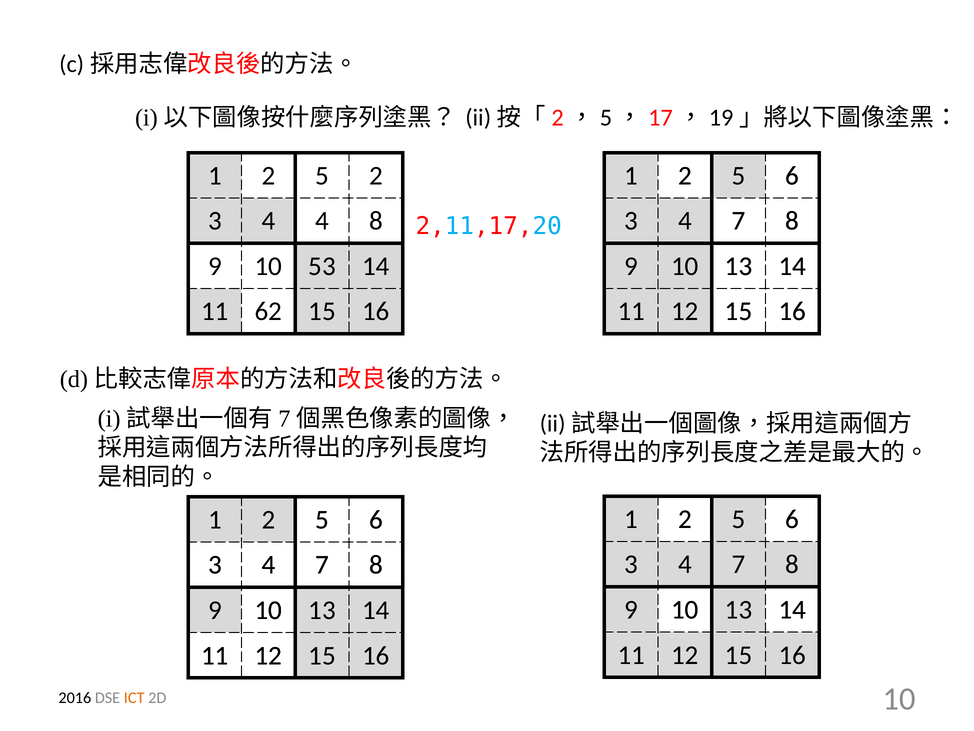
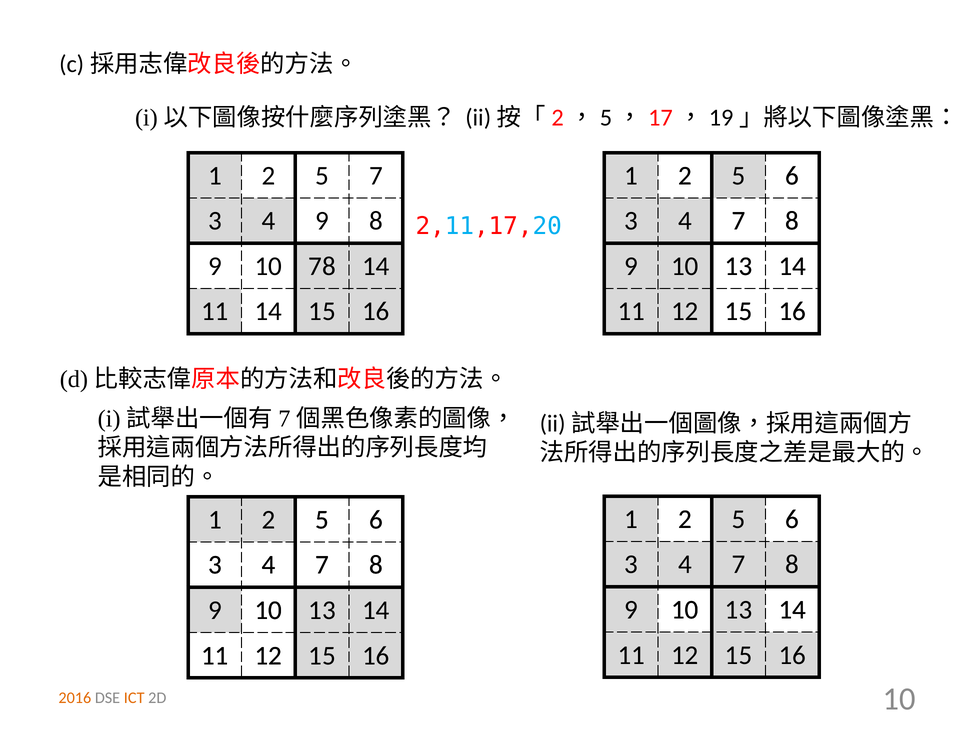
5 2: 2 -> 7 (376, 175)
4 4: 4 -> 9 (322, 221)
53: 53 -> 78 (322, 266)
11 62: 62 -> 14 (269, 311)
2016 colour: black -> orange (75, 698)
